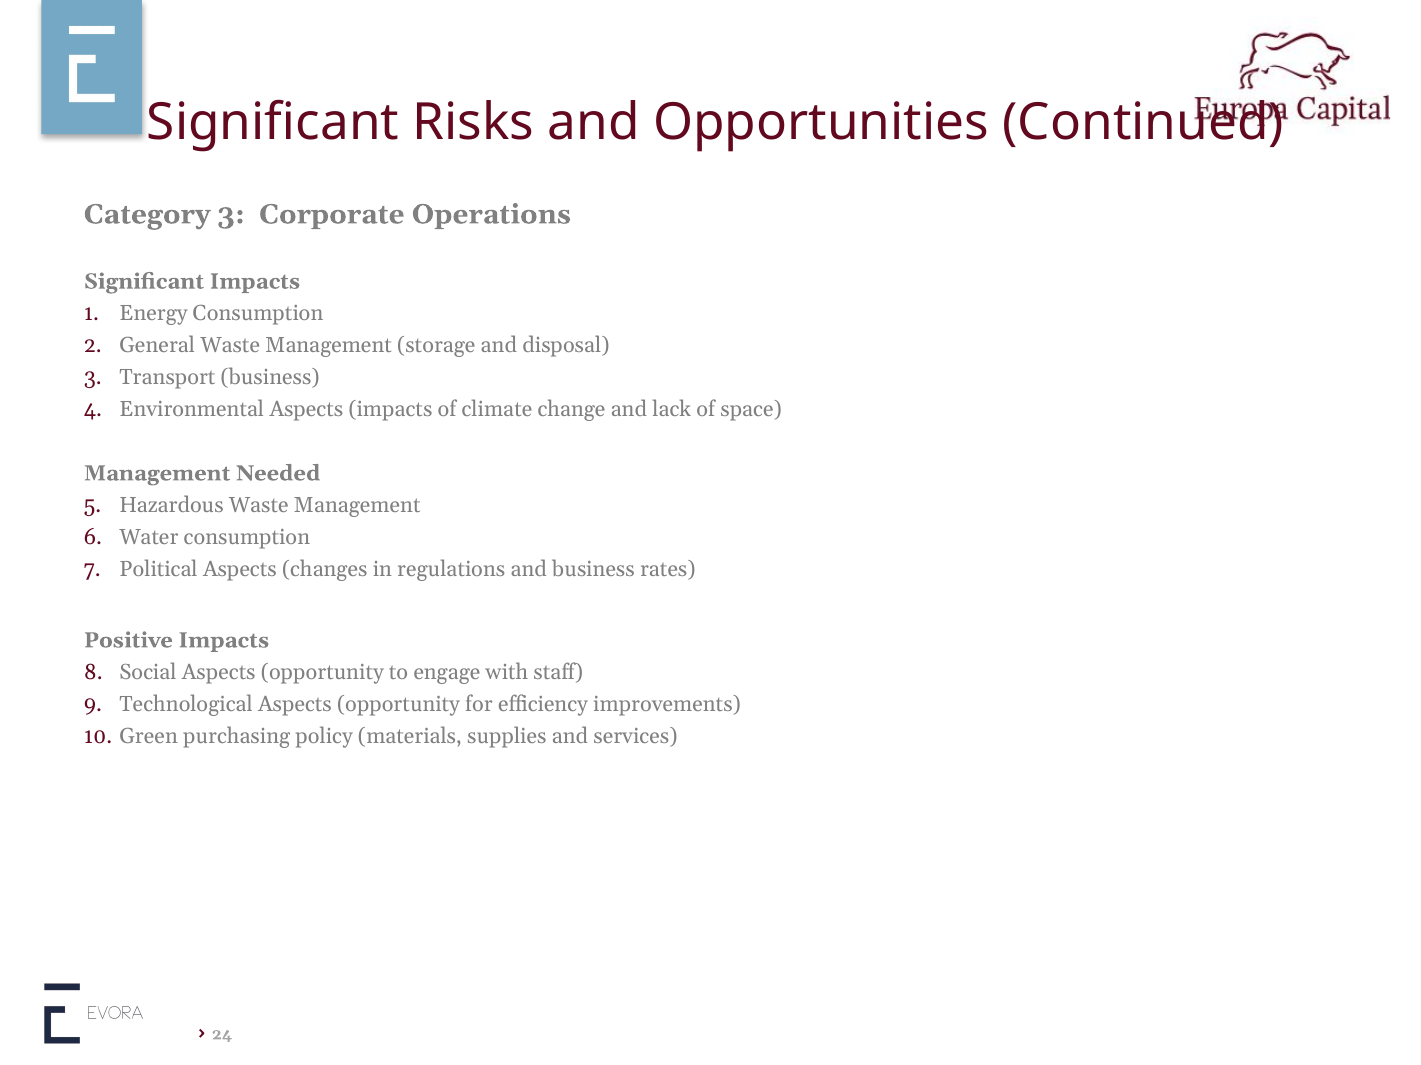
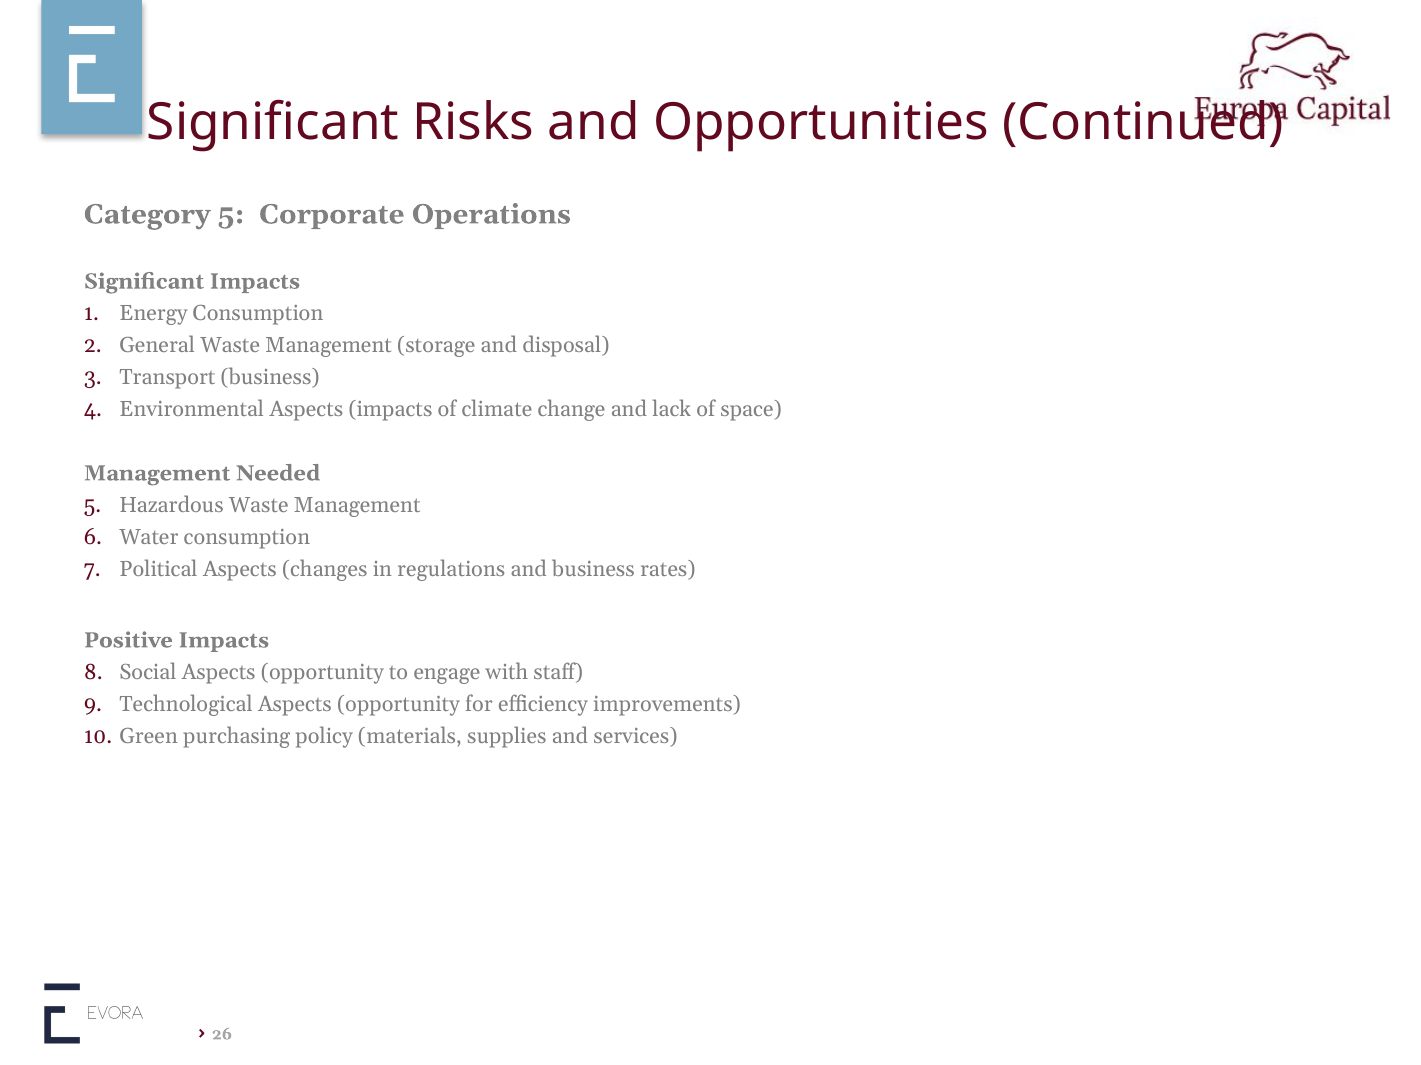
Category 3: 3 -> 5 (231, 214)
24: 24 -> 26 (222, 1035)
